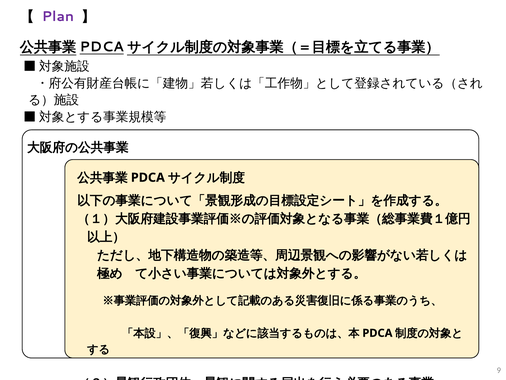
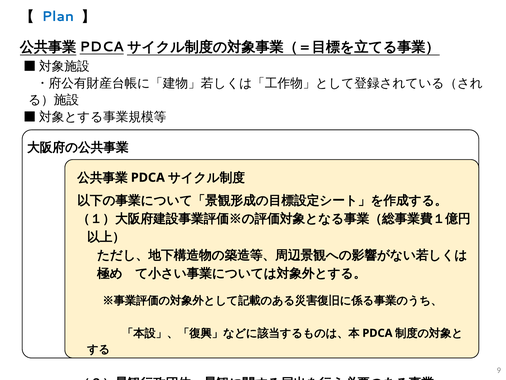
Plan colour: purple -> blue (58, 17)
